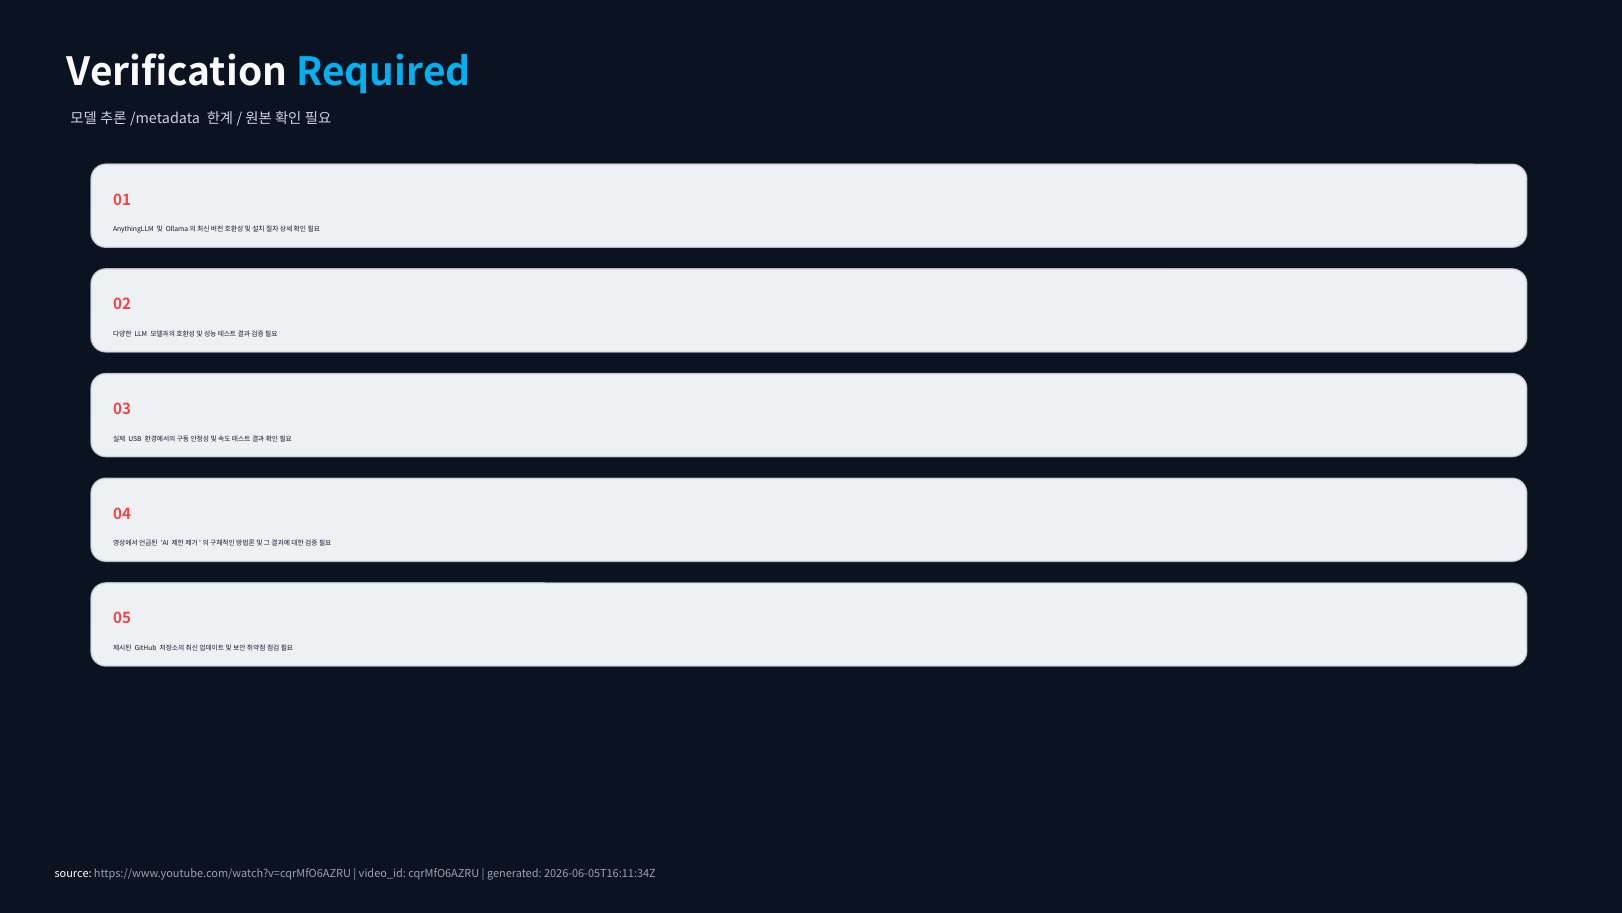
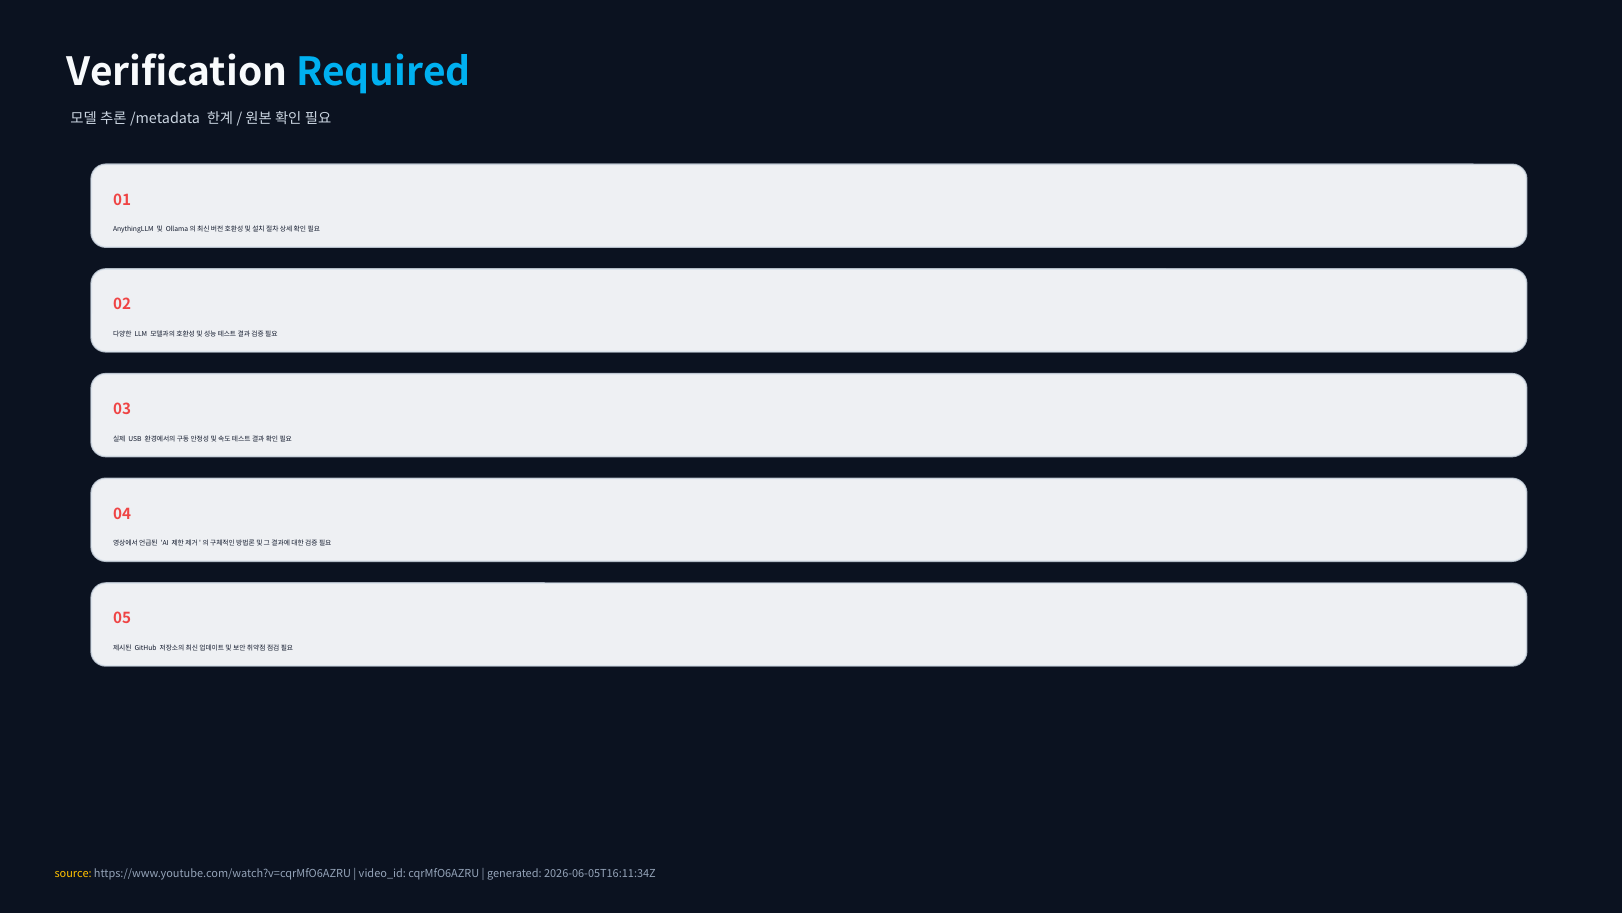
source colour: white -> yellow (73, 874)
